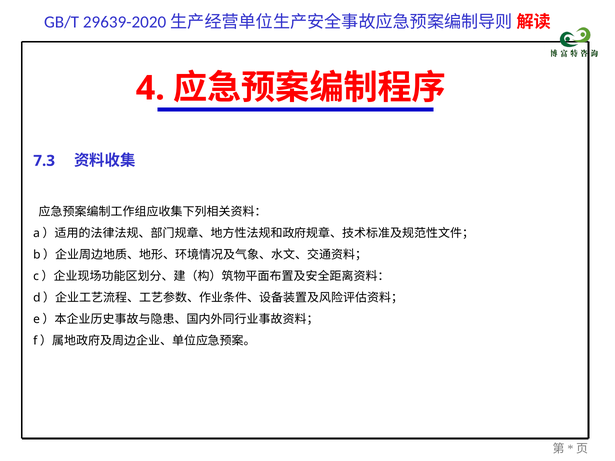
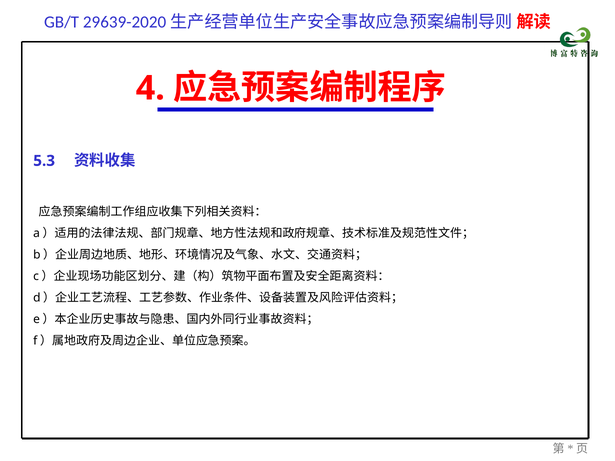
7.3: 7.3 -> 5.3 (44, 161)
